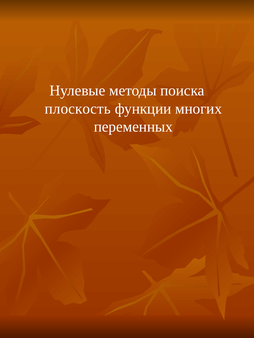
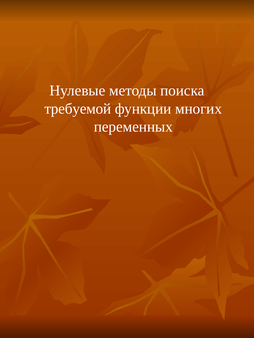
плоскость: плоскость -> требуемой (78, 109)
